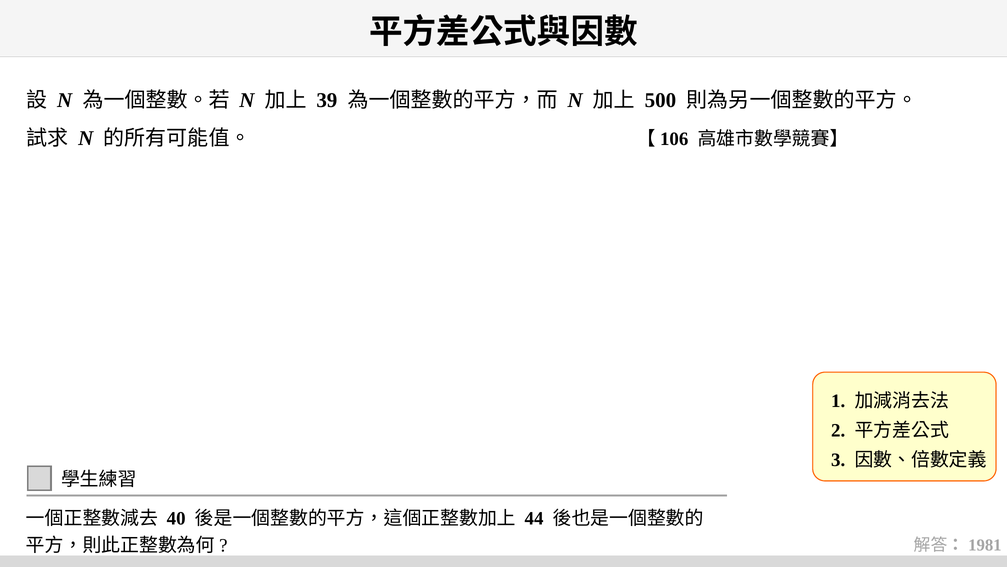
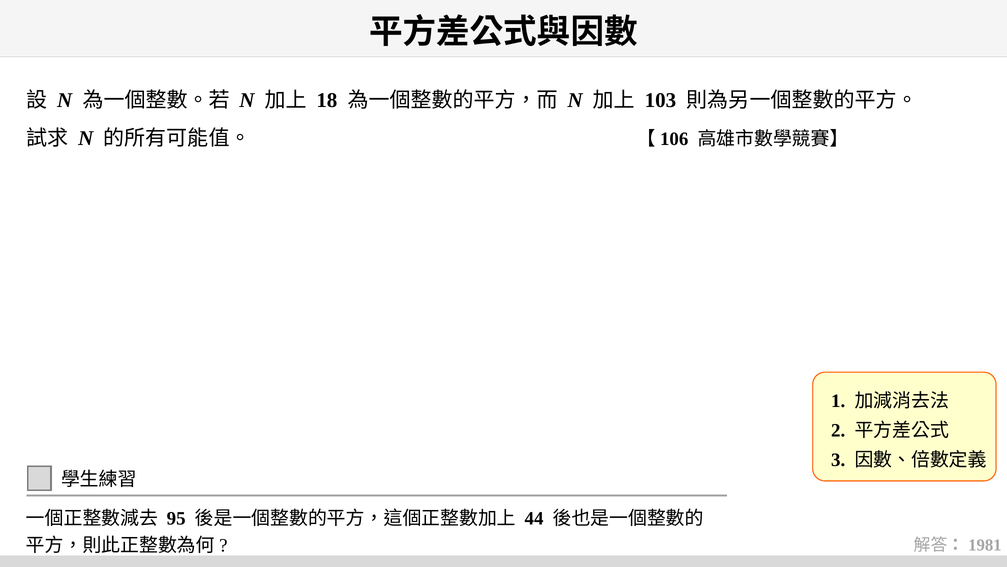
39: 39 -> 18 (327, 100)
500: 500 -> 103 (660, 100)
40: 40 -> 95 (176, 518)
